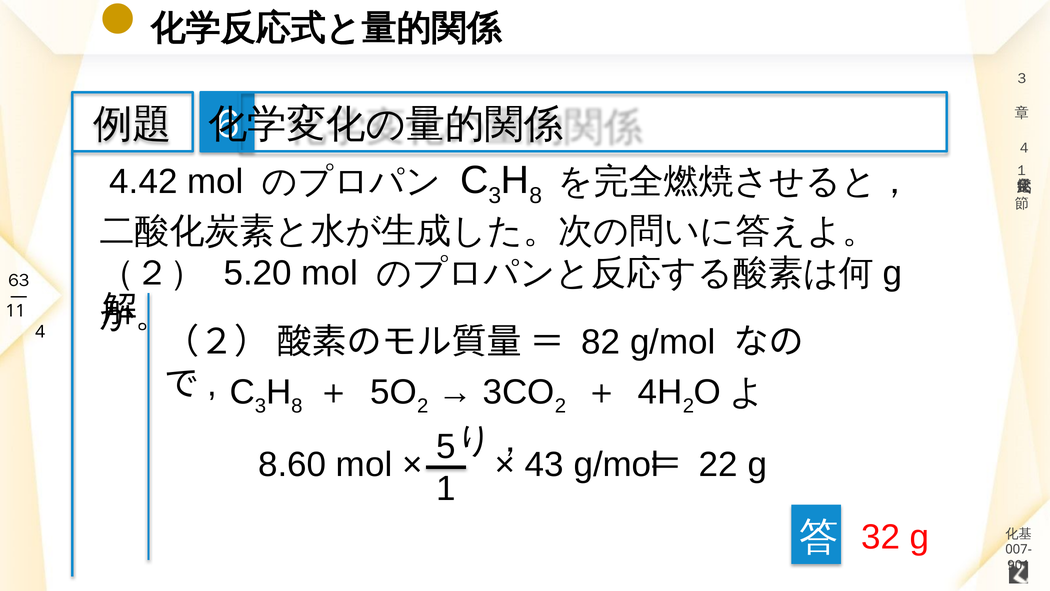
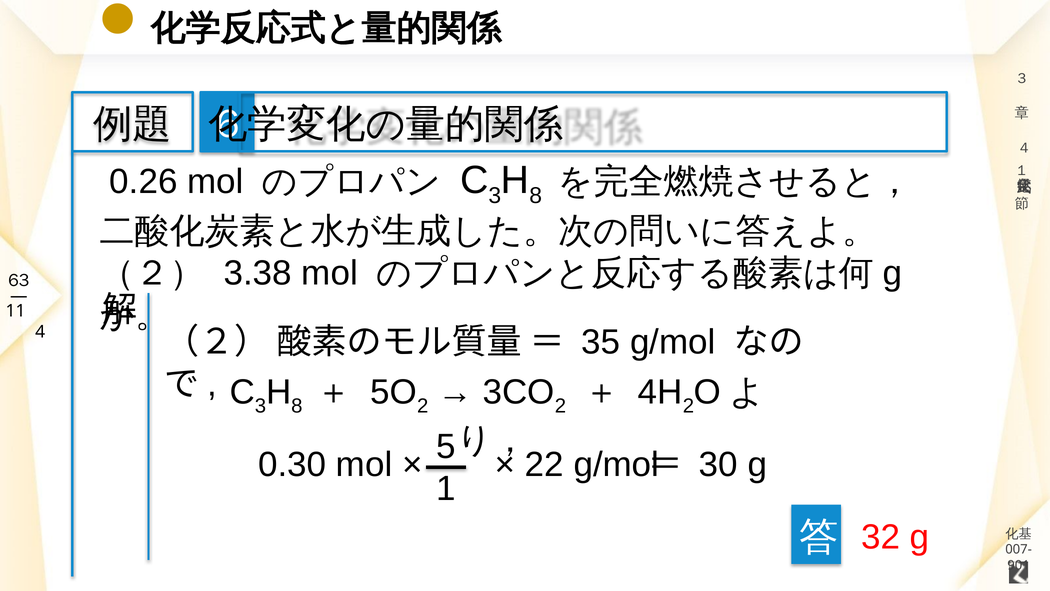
4.42: 4.42 -> 0.26 (143, 182)
5.20: 5.20 -> 3.38 (258, 273)
82: 82 -> 35 (601, 342)
8.60: 8.60 -> 0.30 (292, 465)
43: 43 -> 22 (544, 465)
22: 22 -> 30 (718, 465)
